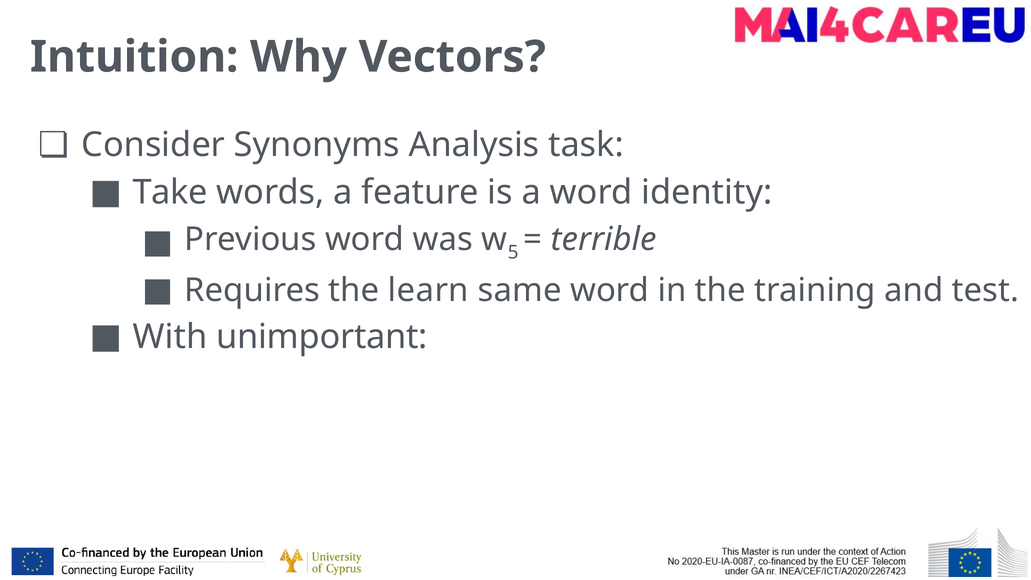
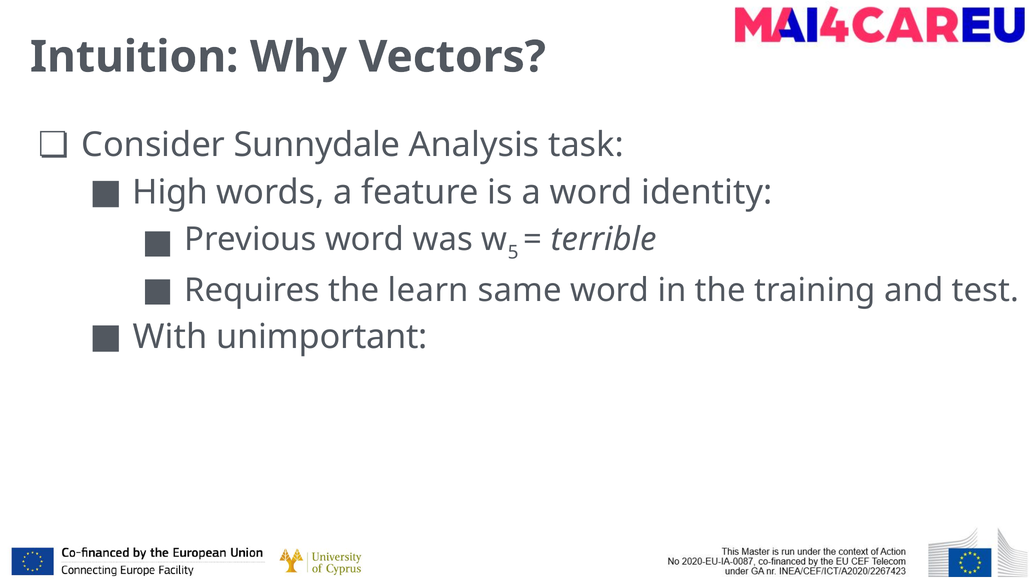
Synonyms: Synonyms -> Sunnydale (317, 145)
Take: Take -> High (170, 193)
